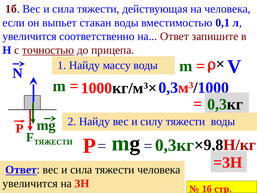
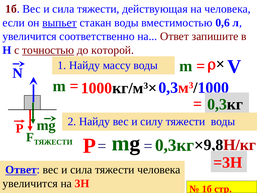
выпьет underline: none -> present (60, 23)
0,1: 0,1 -> 0,6 (223, 23)
прицепа: прицепа -> которой (113, 50)
